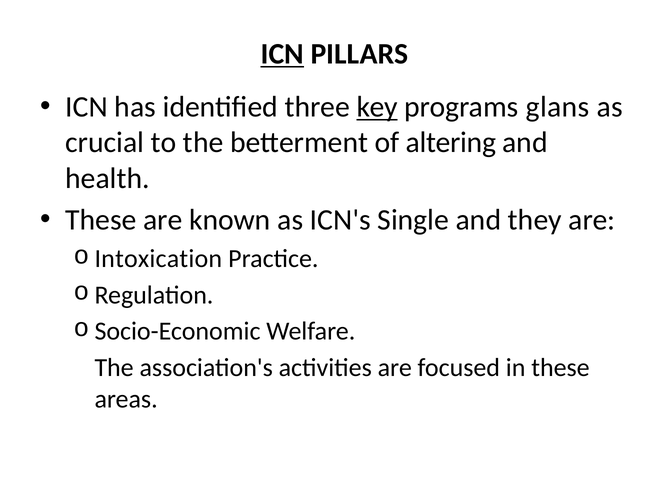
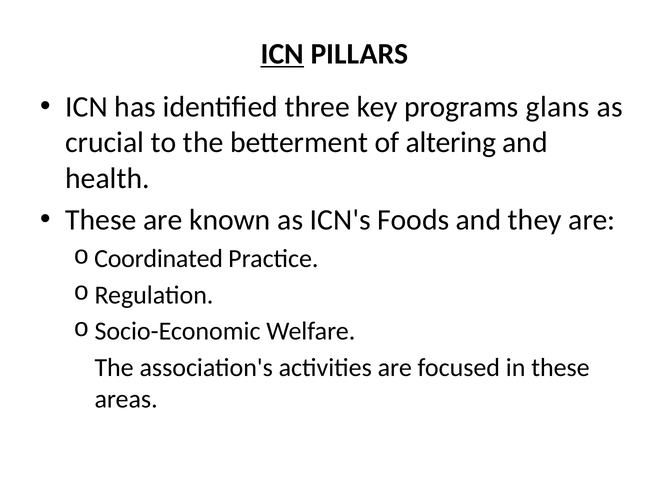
key underline: present -> none (377, 107)
Single: Single -> Foods (413, 220)
Intoxication: Intoxication -> Coordinated (159, 258)
